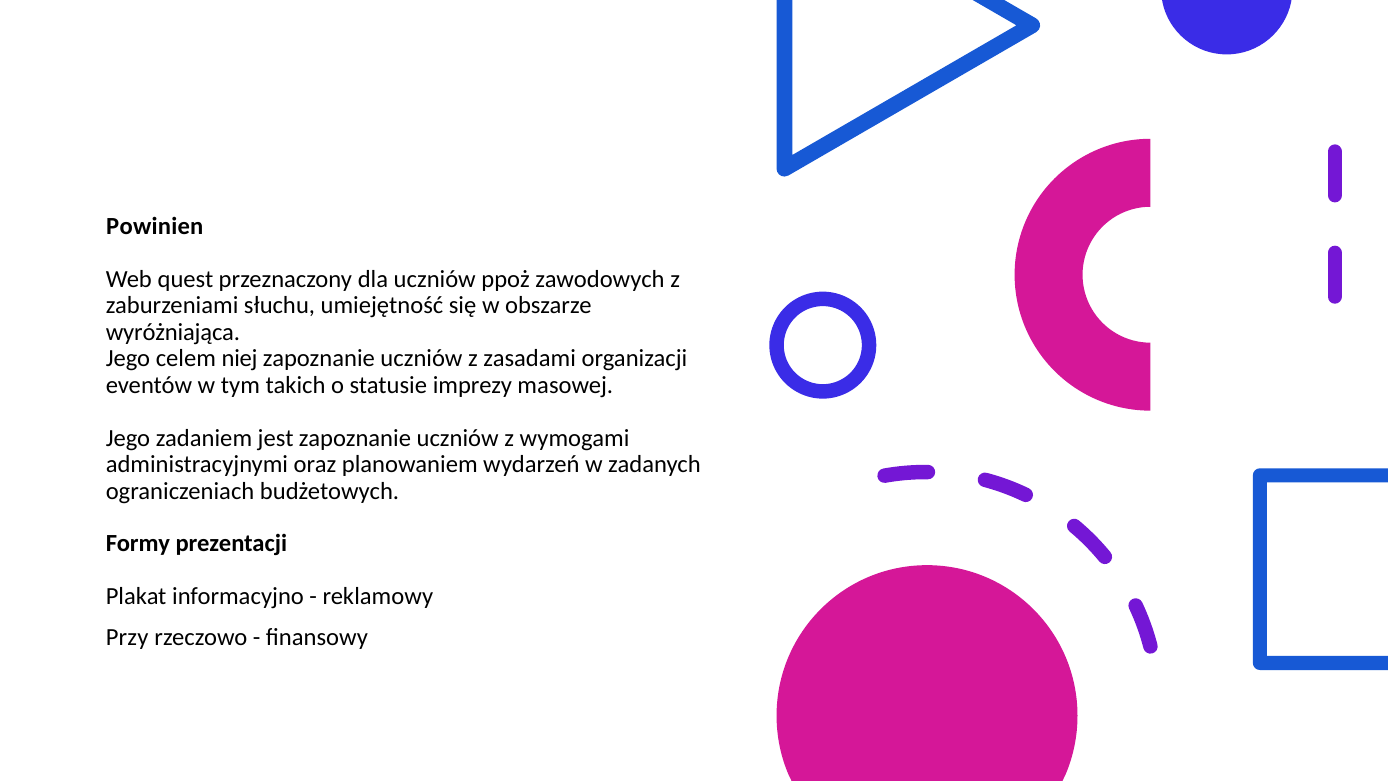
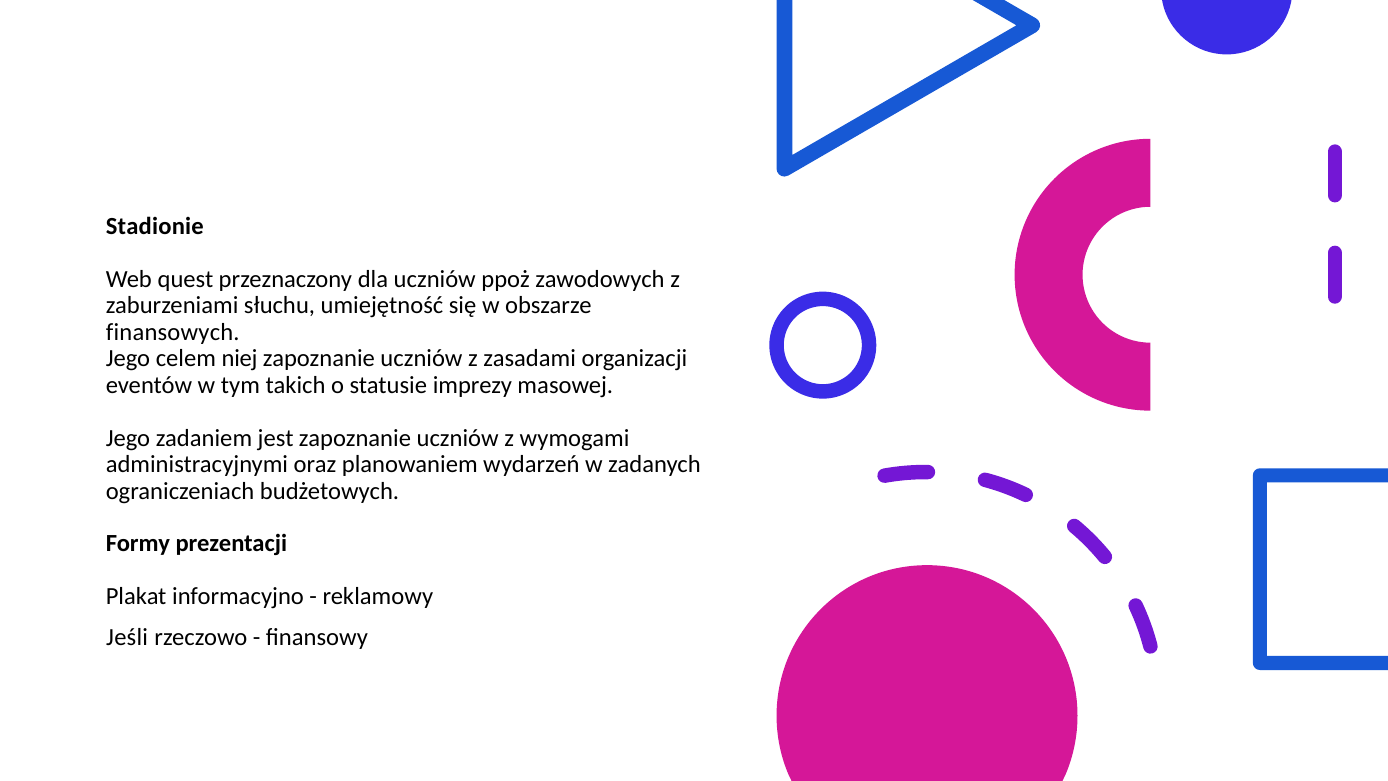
Powinien: Powinien -> Stadionie (155, 226)
wyróżniająca: wyróżniająca -> finansowych (173, 332)
Przy: Przy -> Jeśli (127, 637)
